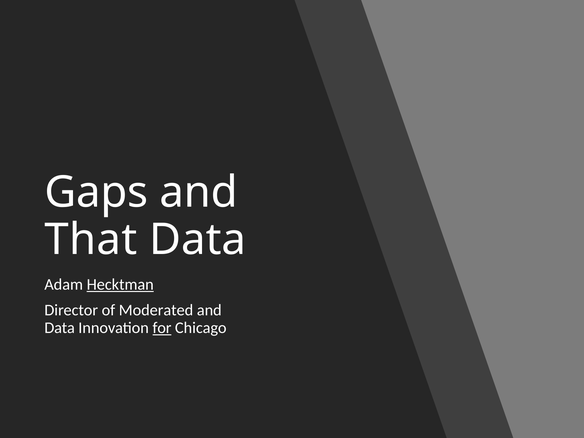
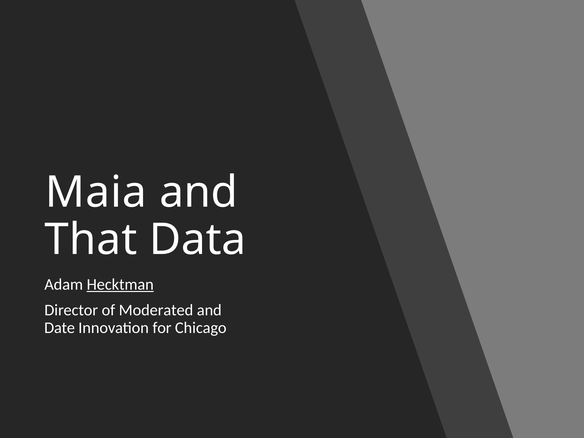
Gaps: Gaps -> Maia (96, 192)
Data: Data -> Date (60, 328)
for underline: present -> none (162, 328)
